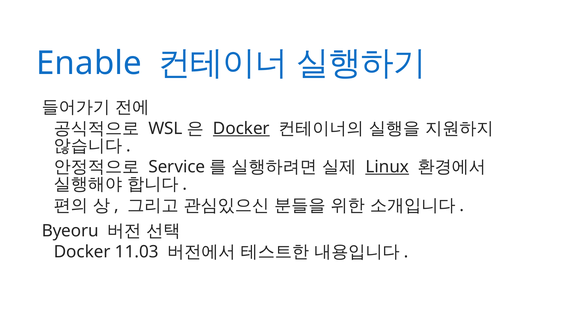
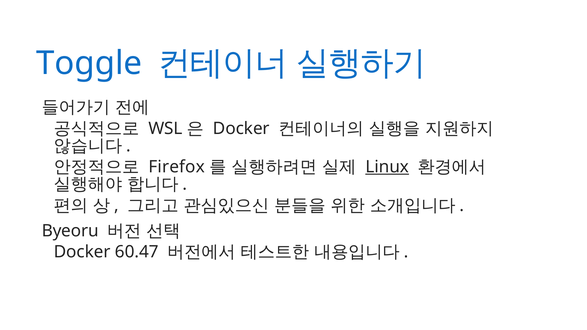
Enable: Enable -> Toggle (89, 63)
Docker underline: present -> none (241, 128)
Service: Service -> Firefox (177, 167)
11.03: 11.03 -> 60.47 (137, 252)
